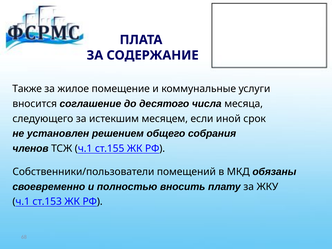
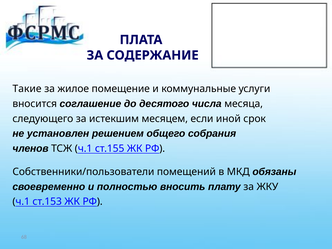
Также: Также -> Такие (27, 89)
